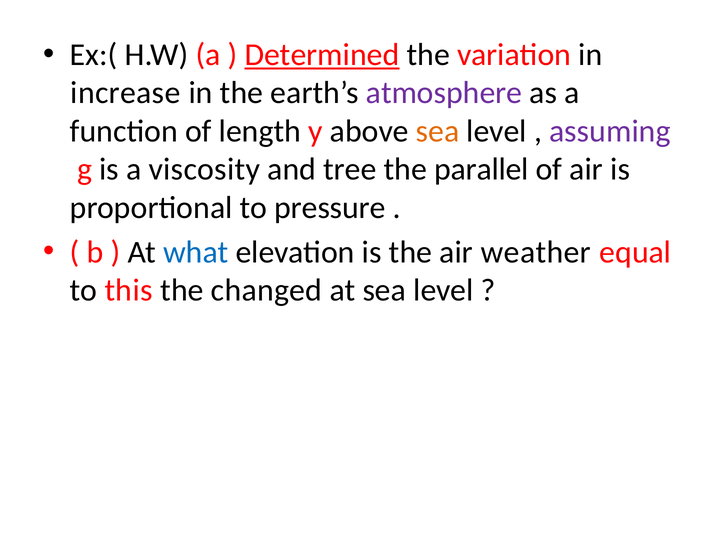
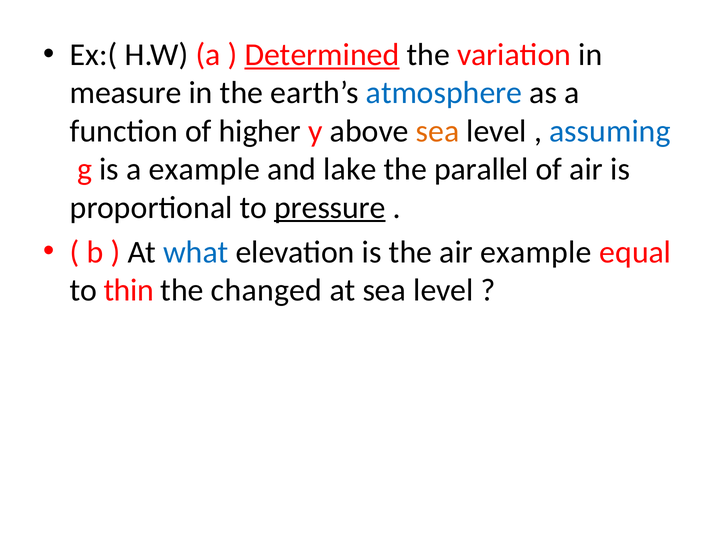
increase: increase -> measure (126, 93)
atmosphere colour: purple -> blue (444, 93)
length: length -> higher (260, 131)
assuming colour: purple -> blue (610, 131)
a viscosity: viscosity -> example (204, 170)
tree: tree -> lake (350, 170)
pressure underline: none -> present (330, 208)
air weather: weather -> example (536, 252)
this: this -> thin (129, 291)
